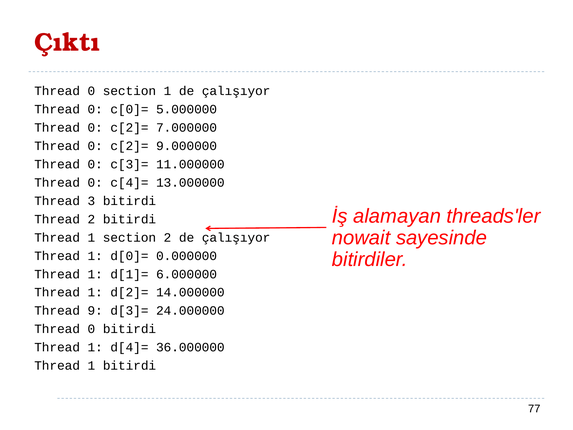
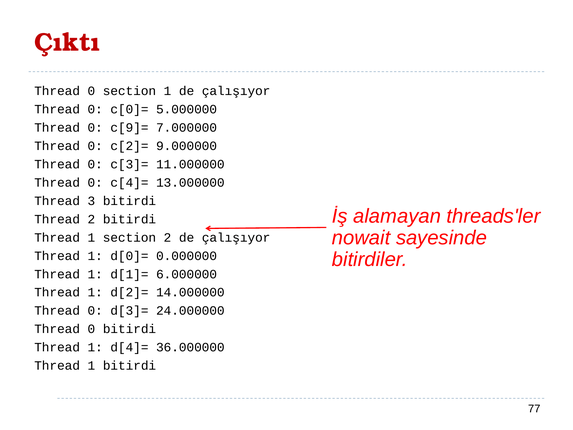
c[2]=: c[2]= -> c[9]= (129, 127)
9: 9 -> 0 (95, 311)
